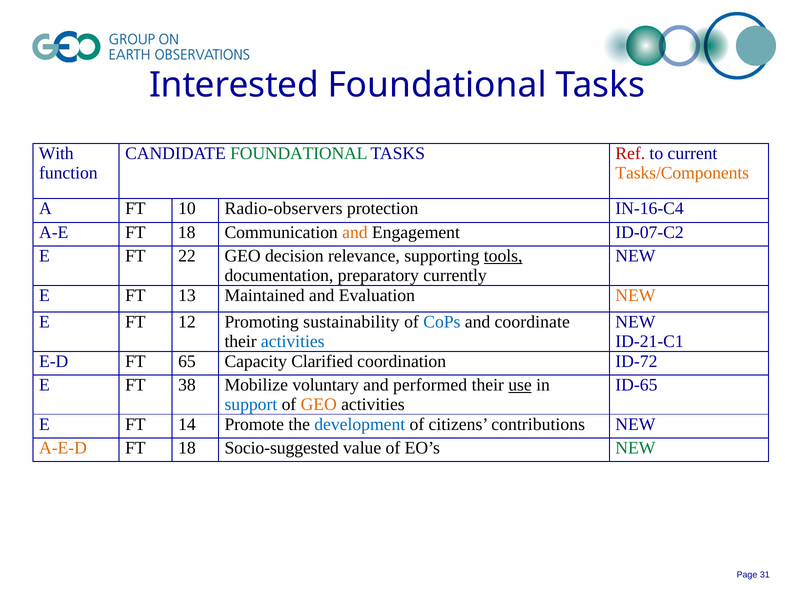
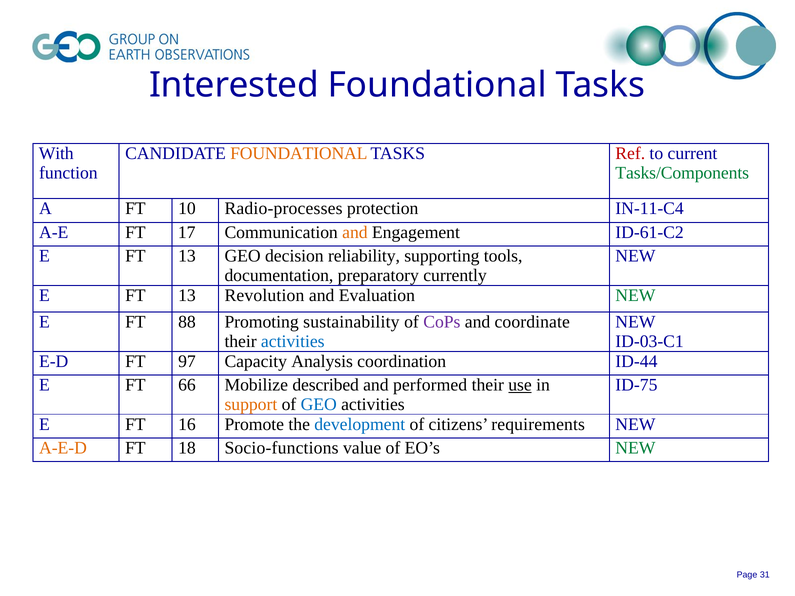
FOUNDATIONAL colour: green -> orange (299, 153)
Tasks/Components colour: orange -> green (682, 173)
Radio-observers: Radio-observers -> Radio-processes (284, 209)
IN-16-C4: IN-16-C4 -> IN-11-C4 (650, 209)
A-E FT 18: 18 -> 17 (187, 232)
ID-07-C2: ID-07-C2 -> ID-61-C2 (650, 232)
22: 22 -> 13 (187, 256)
relevance: relevance -> reliability (364, 256)
tools underline: present -> none (503, 256)
Maintained: Maintained -> Revolution (264, 295)
NEW colour: orange -> green (635, 295)
12: 12 -> 88 (187, 322)
CoPs colour: blue -> purple (442, 322)
ID-21-C1: ID-21-C1 -> ID-03-C1 (650, 342)
65: 65 -> 97 (187, 361)
Clarified: Clarified -> Analysis (322, 361)
ID-72: ID-72 -> ID-44 (636, 361)
38: 38 -> 66 (187, 385)
voluntary: voluntary -> described (326, 385)
ID-65: ID-65 -> ID-75 (636, 385)
support colour: blue -> orange (251, 405)
GEO colour: orange -> blue (319, 405)
14: 14 -> 16 (187, 424)
contributions: contributions -> requirements (538, 424)
Socio-suggested: Socio-suggested -> Socio-functions (282, 448)
